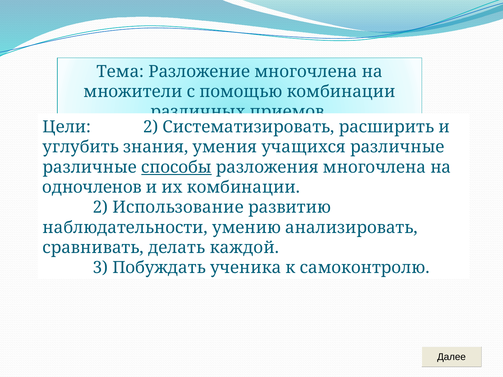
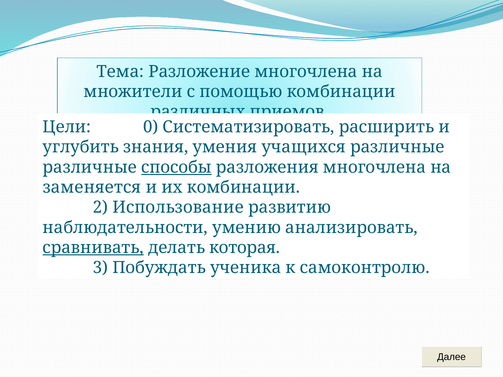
Цели 2: 2 -> 0 (151, 127)
одночленов: одночленов -> заменяется (92, 187)
сравнивать underline: none -> present (93, 248)
каждой: каждой -> которая (245, 248)
